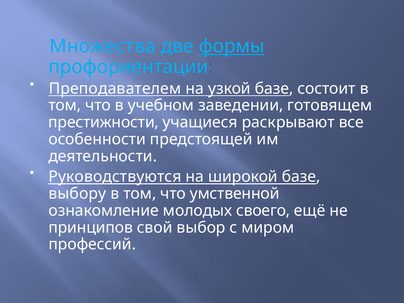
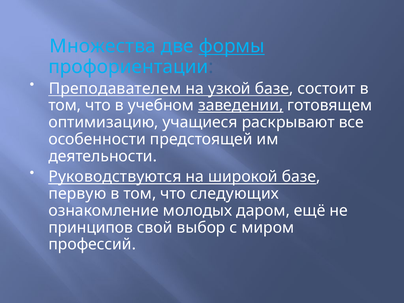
заведении underline: none -> present (241, 105)
престижности: престижности -> оптимизацию (103, 122)
выбору: выбору -> первую (77, 194)
умственной: умственной -> следующих (235, 194)
своего: своего -> даром (263, 211)
